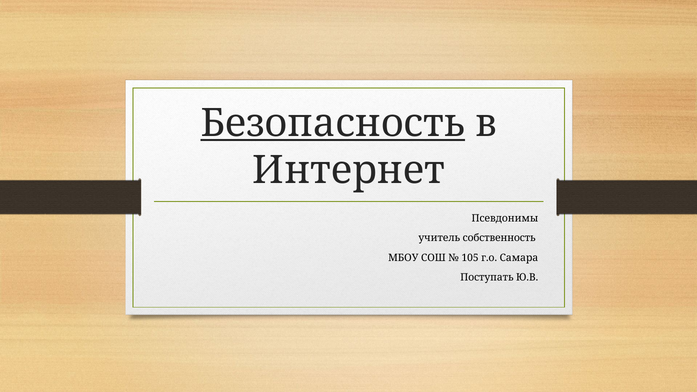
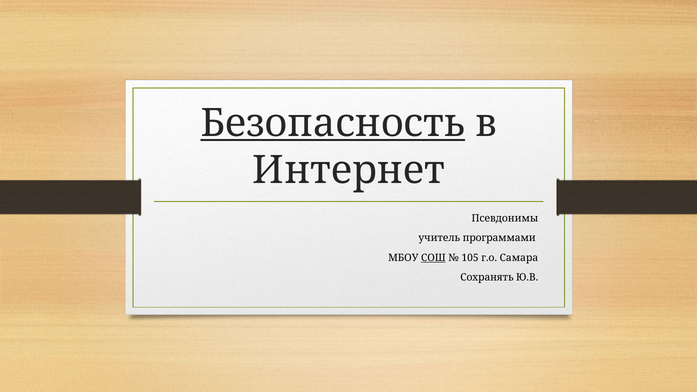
собственность: собственность -> программами (499, 238)
СОШ underline: none -> present (433, 258)
Поступать: Поступать -> Сохранять (487, 277)
